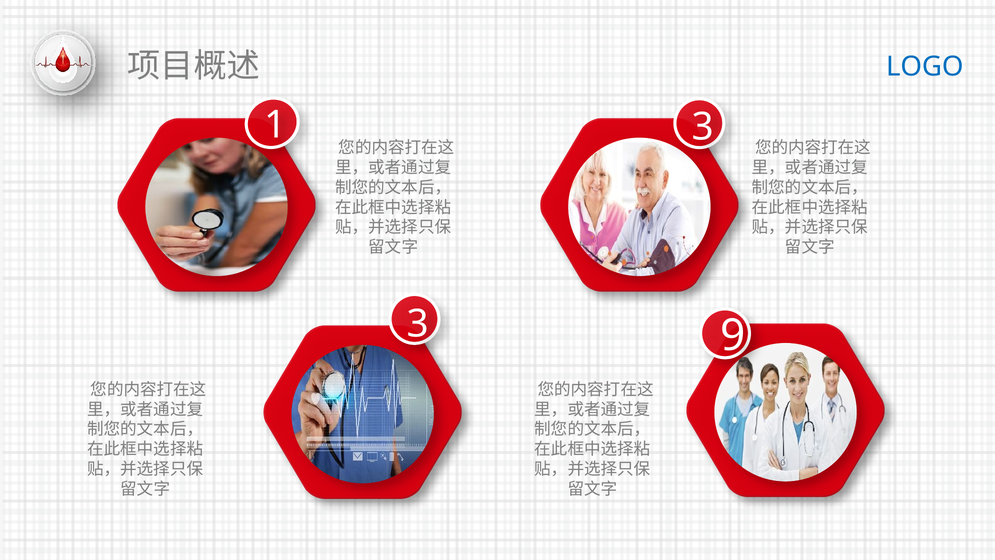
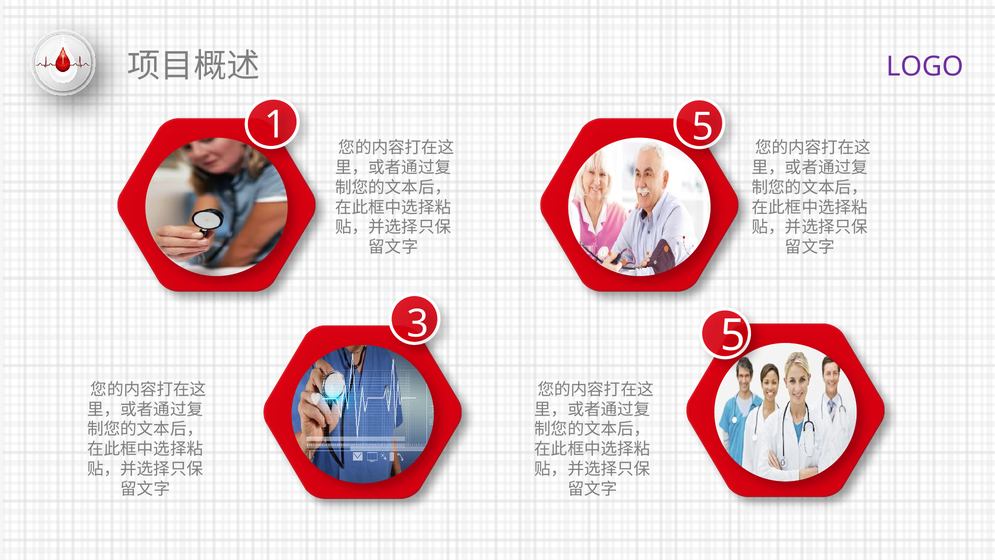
LOGO colour: blue -> purple (925, 66)
1 3: 3 -> 5 (703, 127)
3 9: 9 -> 5 (733, 336)
